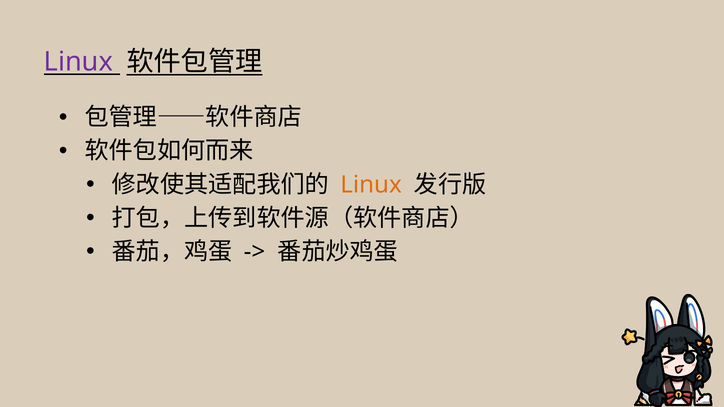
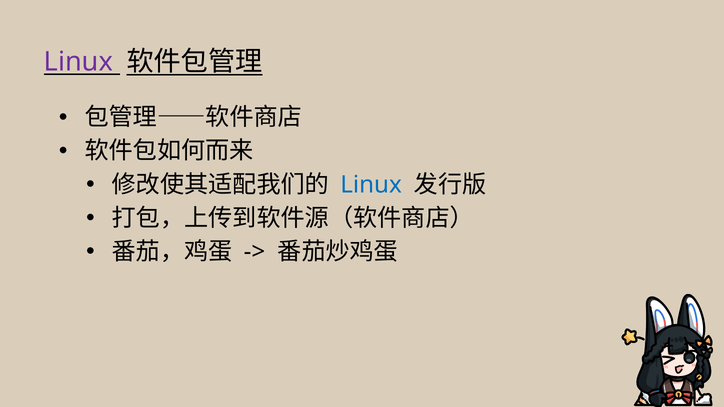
Linux colour: orange -> blue (371, 185)
